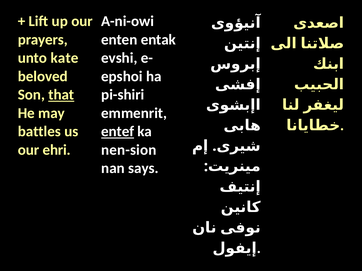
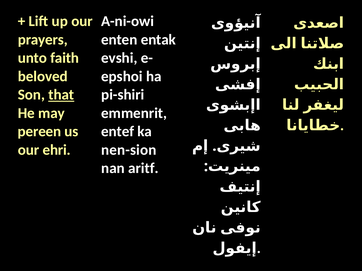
kate: kate -> faith (65, 58)
battles: battles -> pereen (39, 132)
entef underline: present -> none (118, 132)
says: says -> aritf (143, 169)
